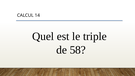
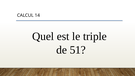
58: 58 -> 51 (78, 50)
